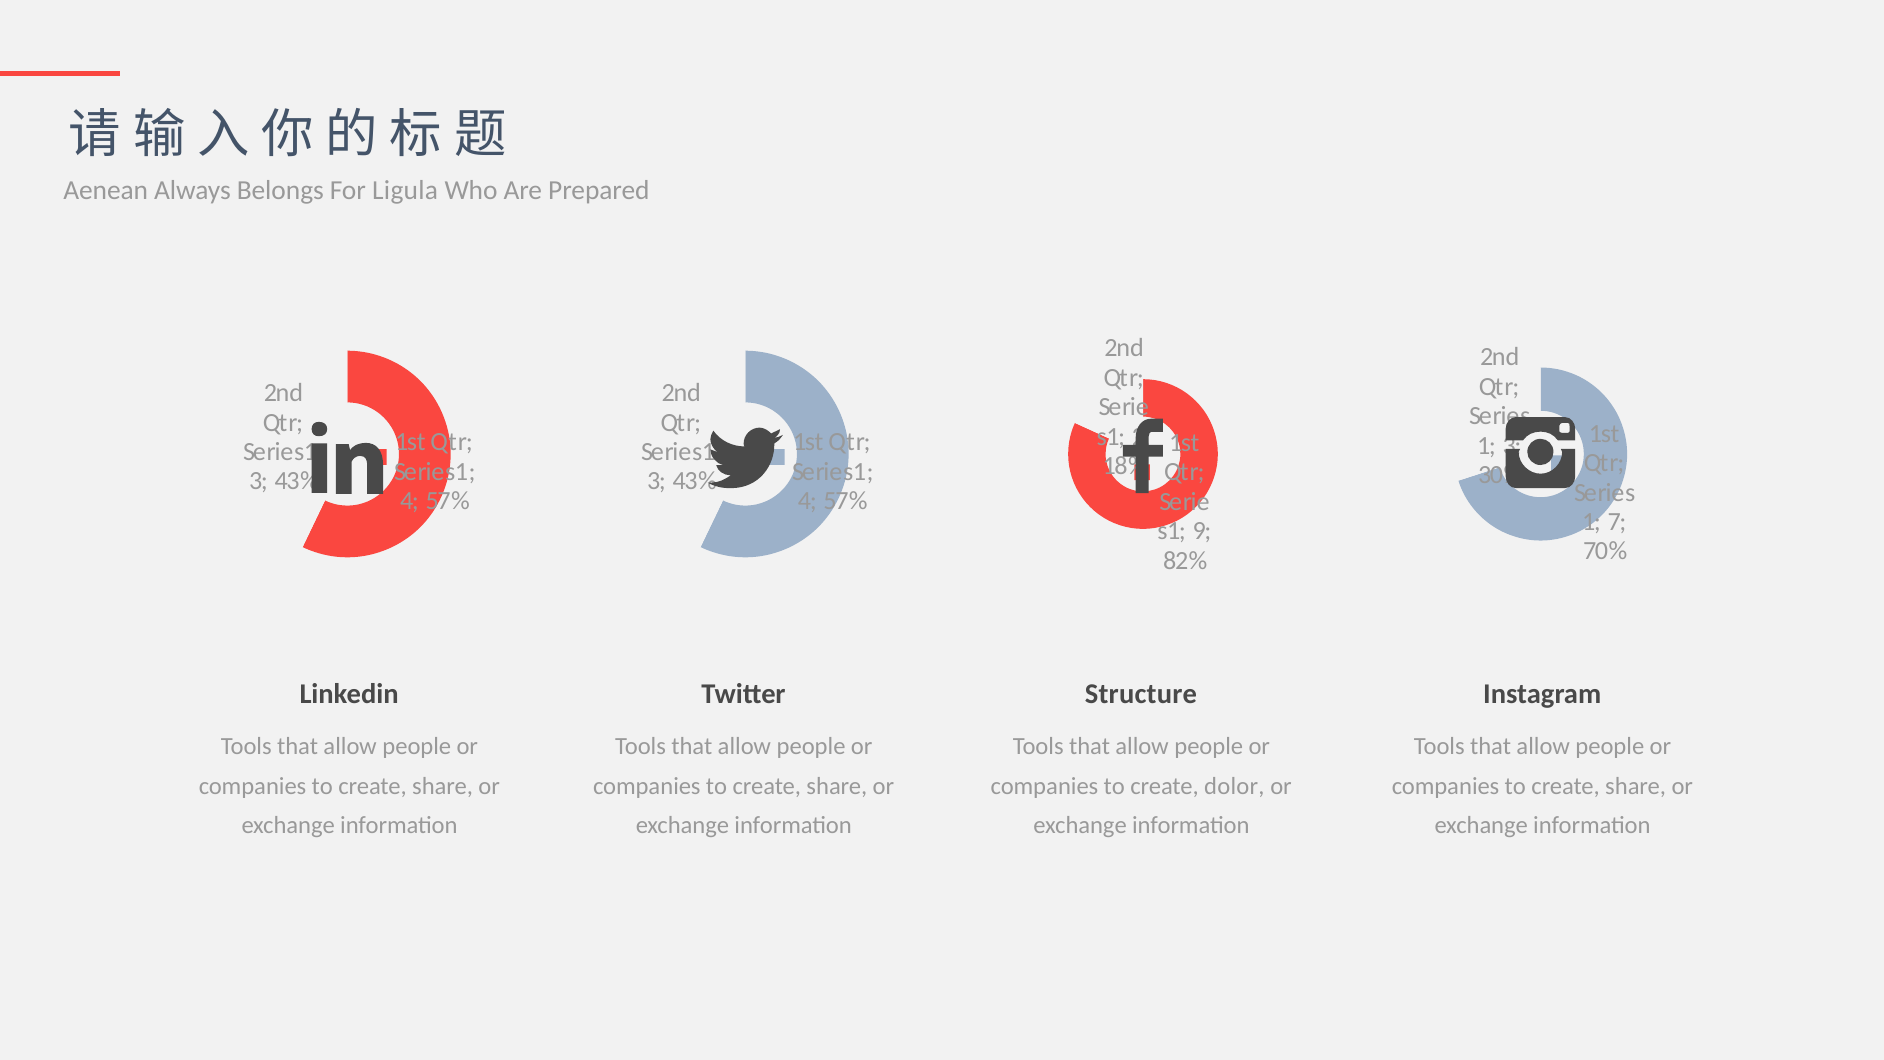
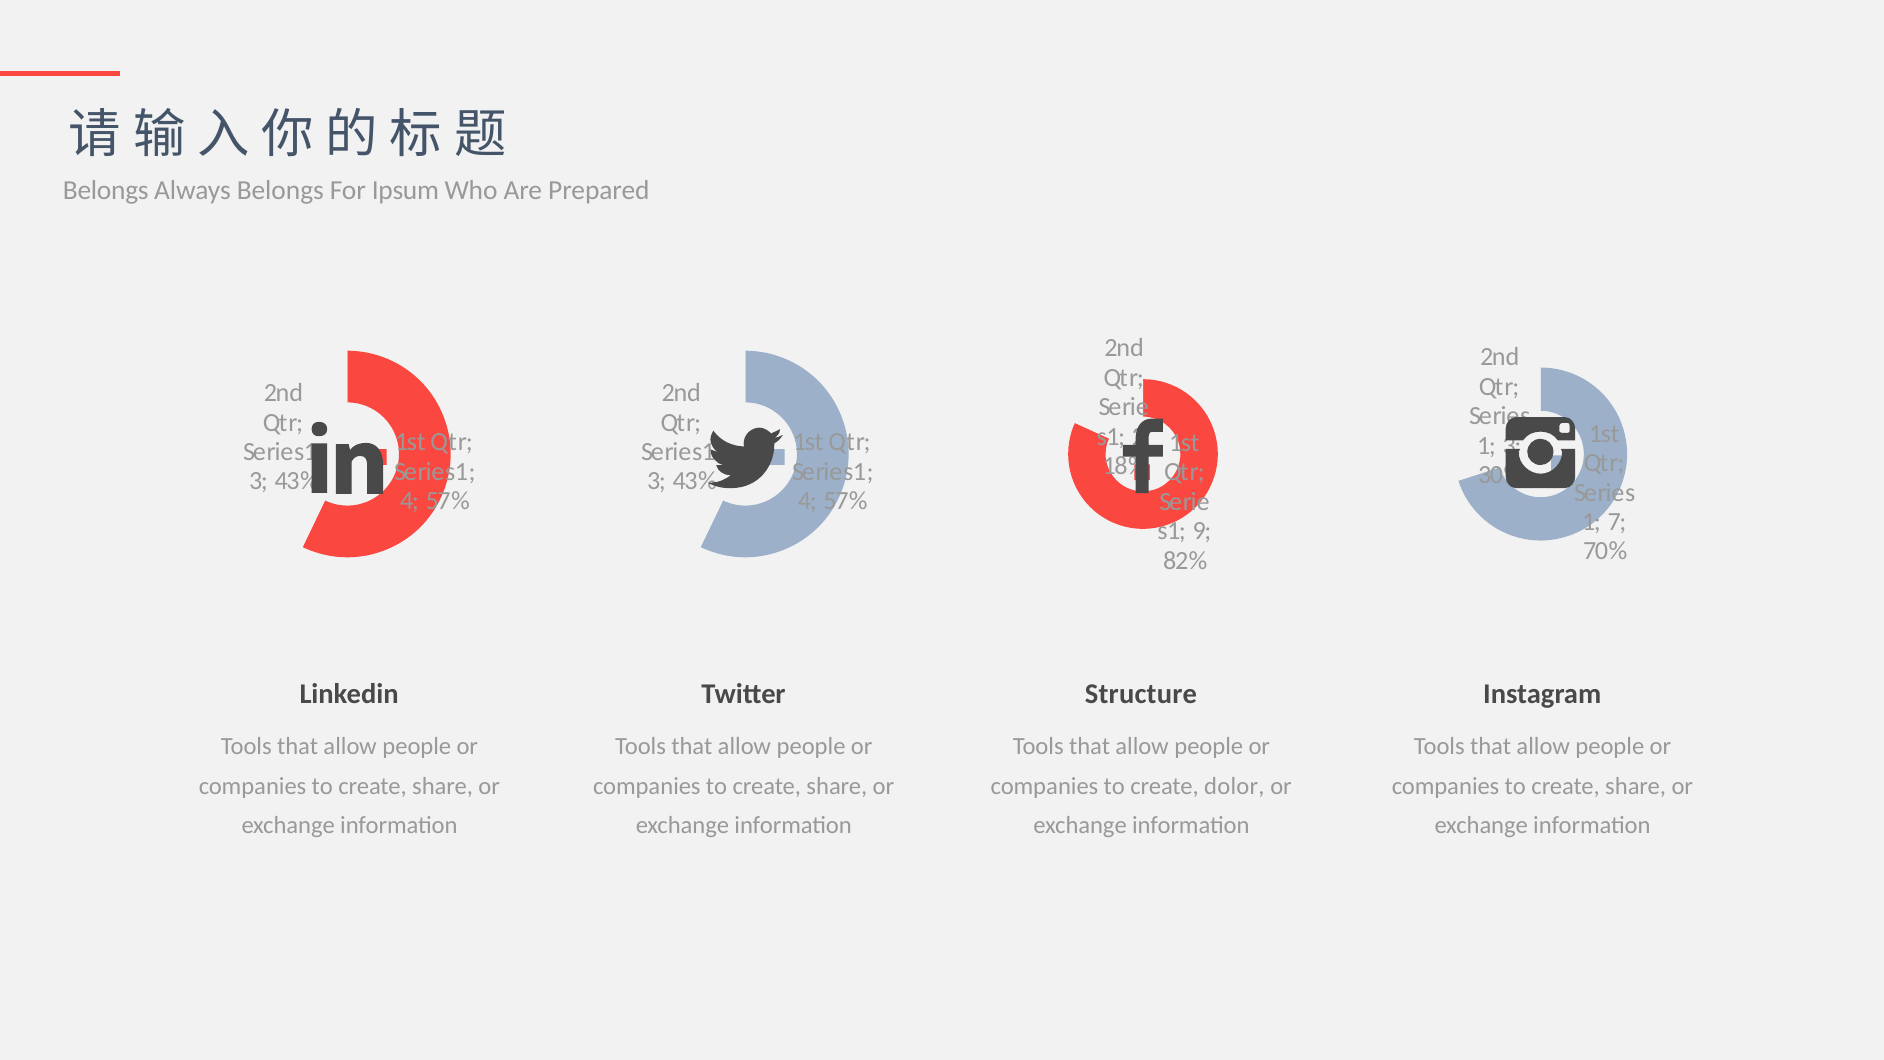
Aenean: Aenean -> Belongs (106, 190)
Ligula: Ligula -> Ipsum (405, 190)
